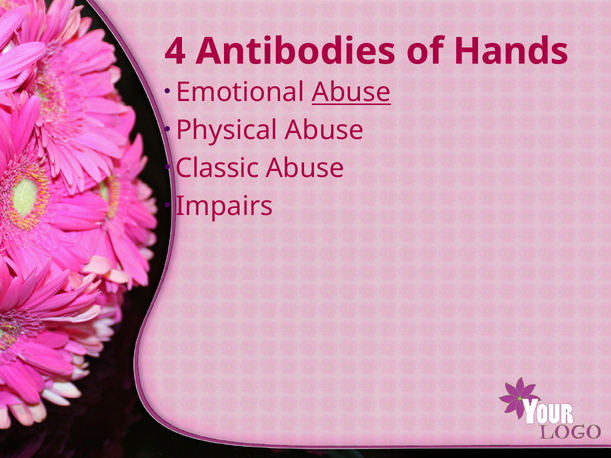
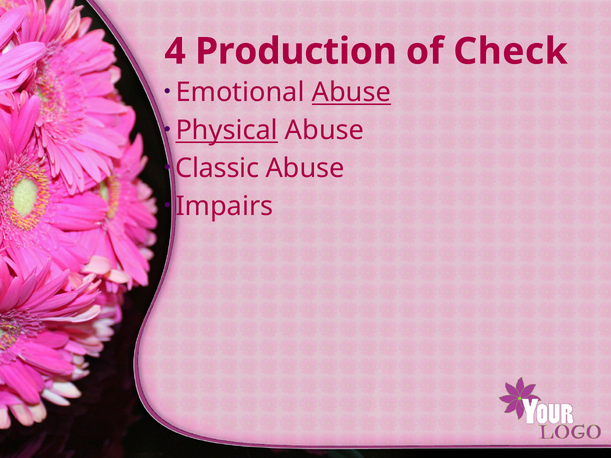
Antibodies: Antibodies -> Production (296, 51)
Hands: Hands -> Check (510, 51)
Physical underline: none -> present (227, 131)
